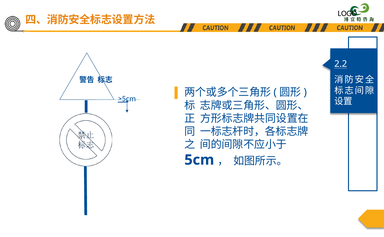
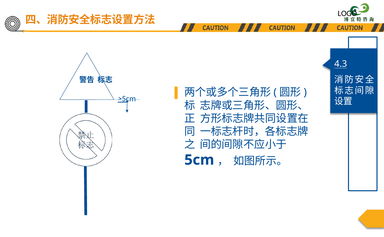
2.2: 2.2 -> 4.3 (341, 64)
